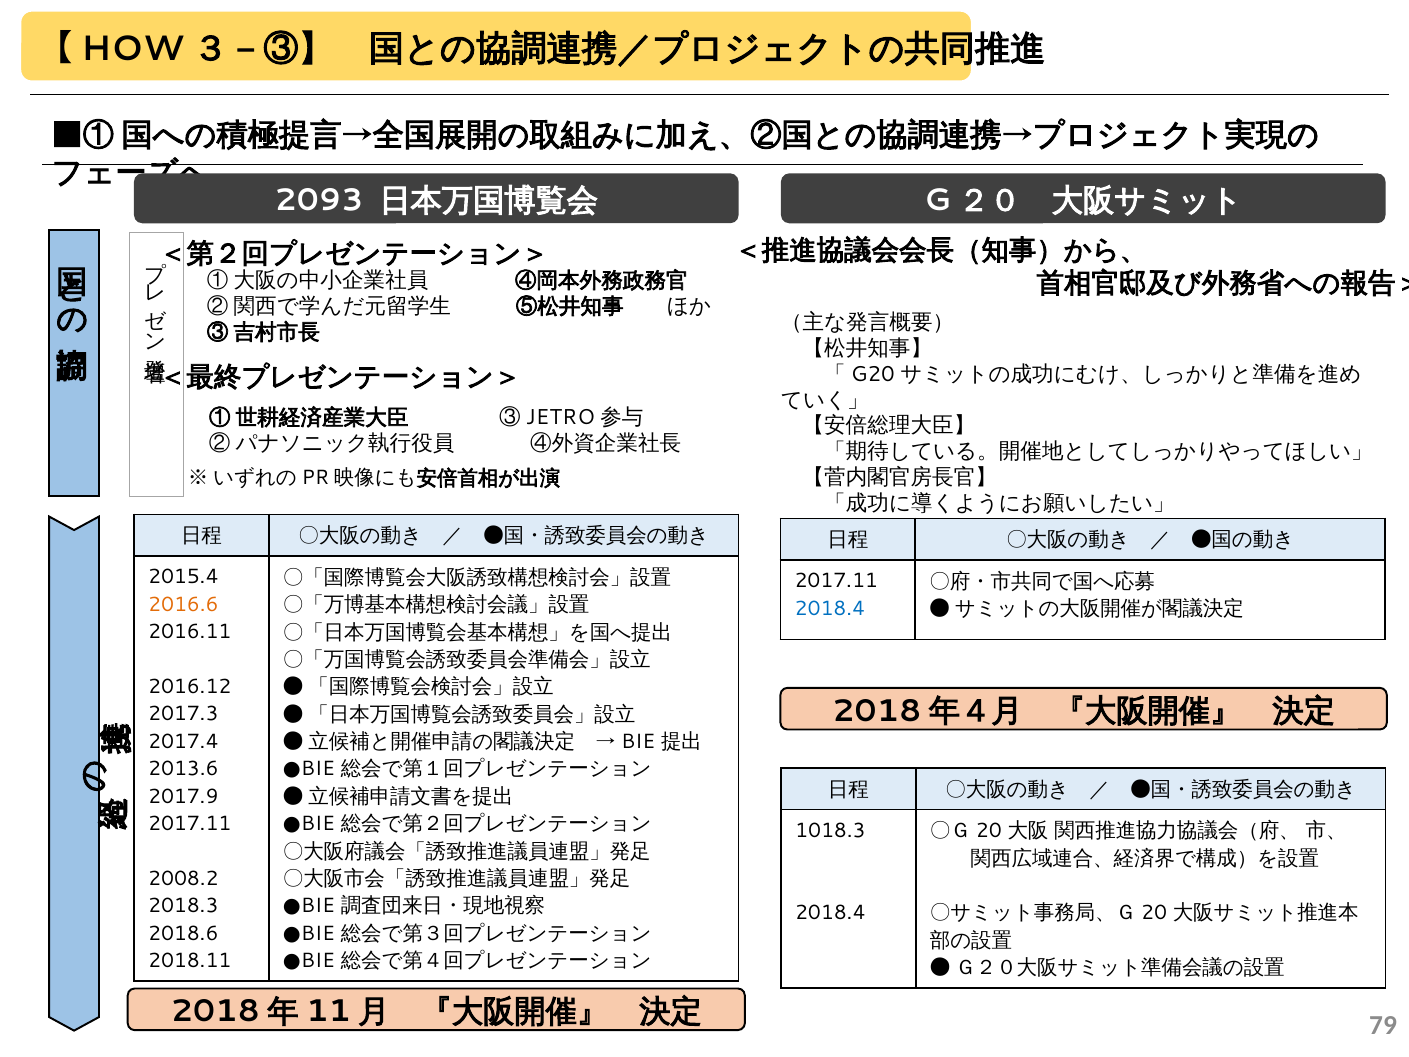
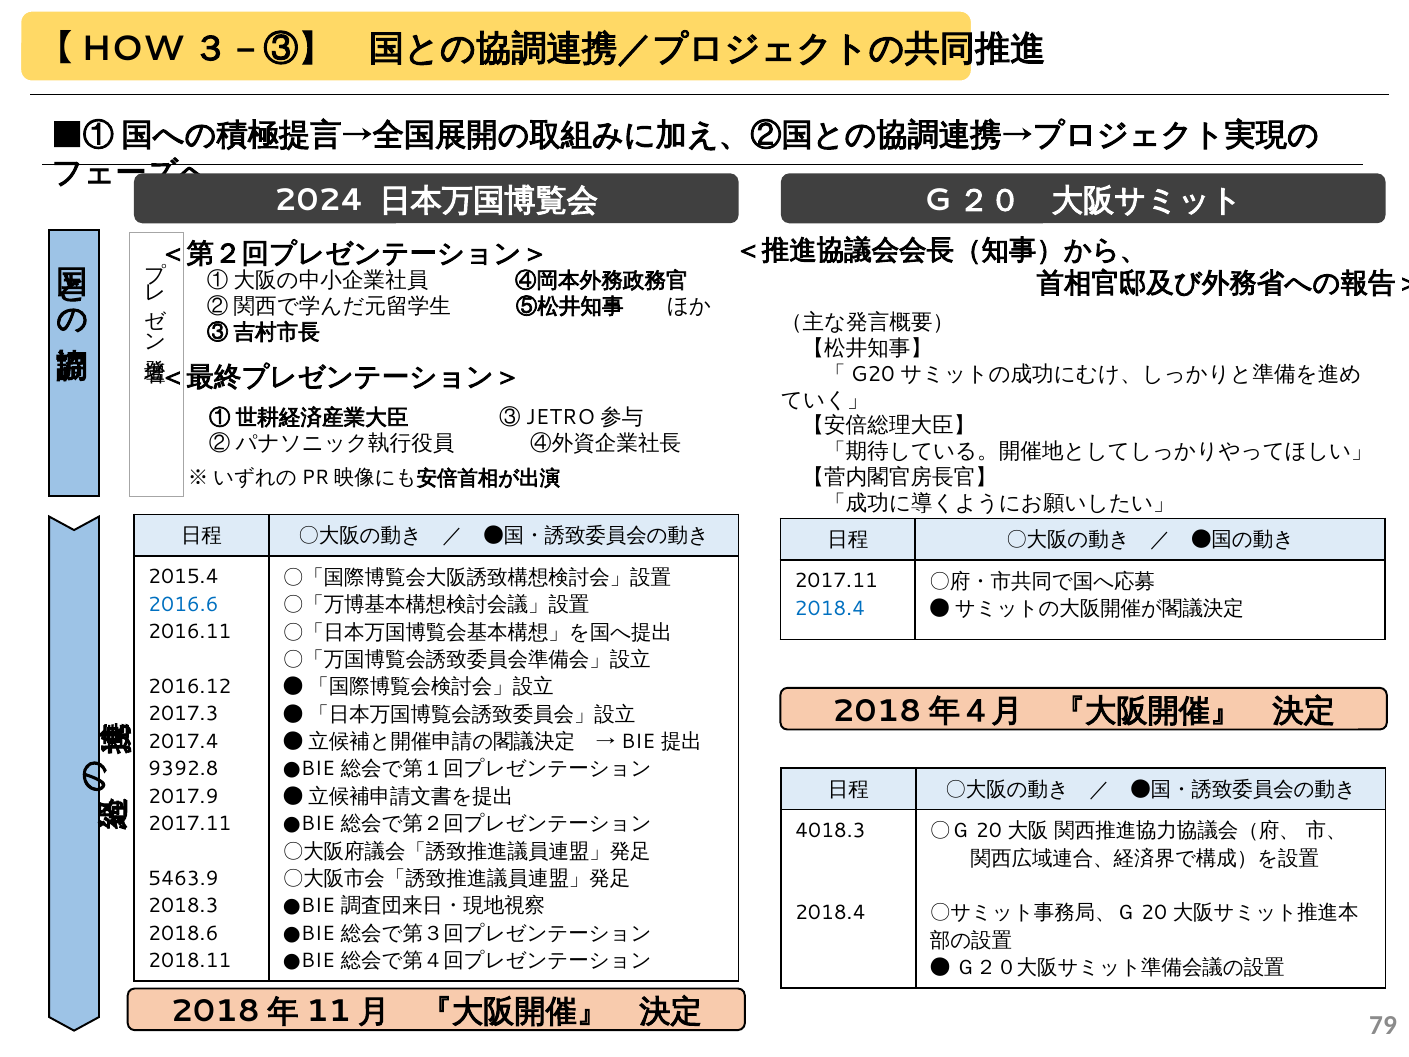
2093: 2093 -> 2024 (319, 200)
2016.6 colour: orange -> blue (183, 604)
2013.6: 2013.6 -> 9392.8 (183, 769)
1018.3: 1018.3 -> 4018.3 (830, 830)
2008.2: 2008.2 -> 5463.9 (183, 878)
